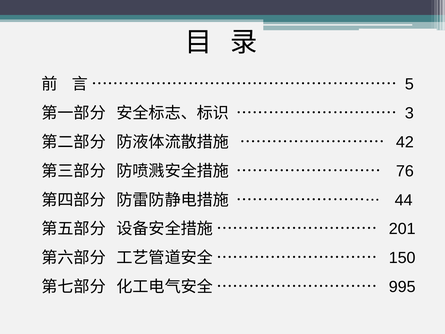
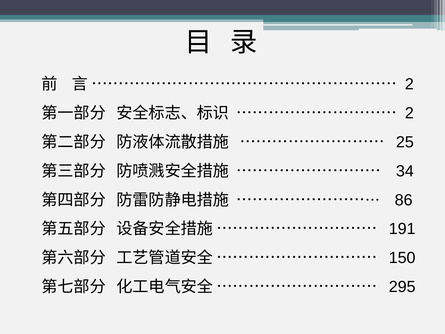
5: 5 -> 2 (409, 84)
3: 3 -> 2 (409, 113)
42: 42 -> 25 (405, 142)
76: 76 -> 34 (405, 171)
44: 44 -> 86 (404, 200)
201: 201 -> 191 (402, 229)
995: 995 -> 295 (402, 287)
